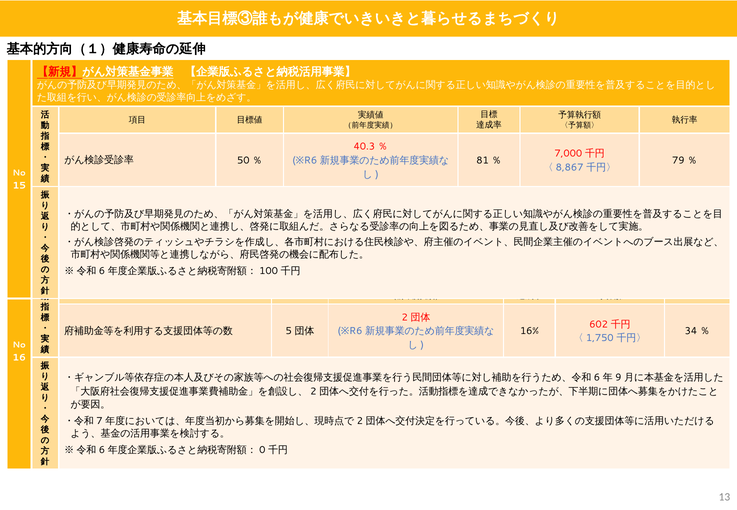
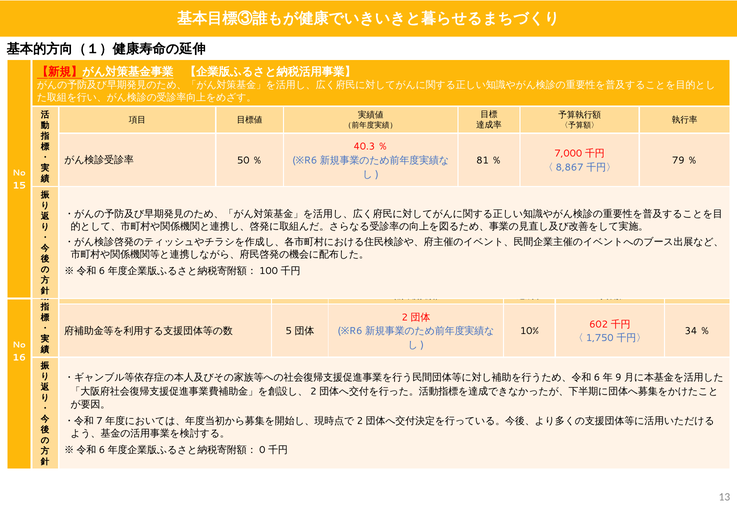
16%: 16% -> 10% (529, 331)
